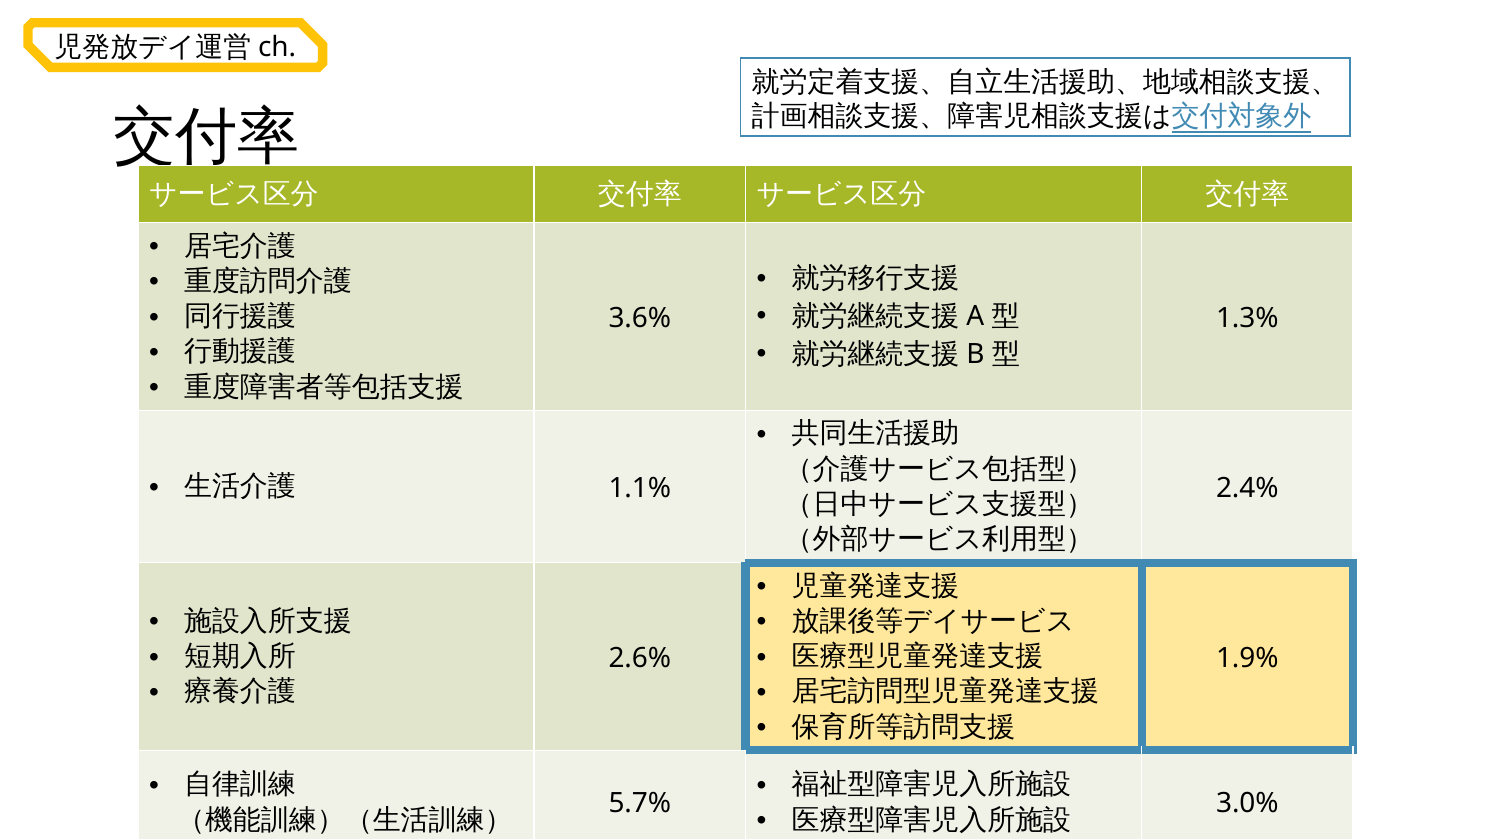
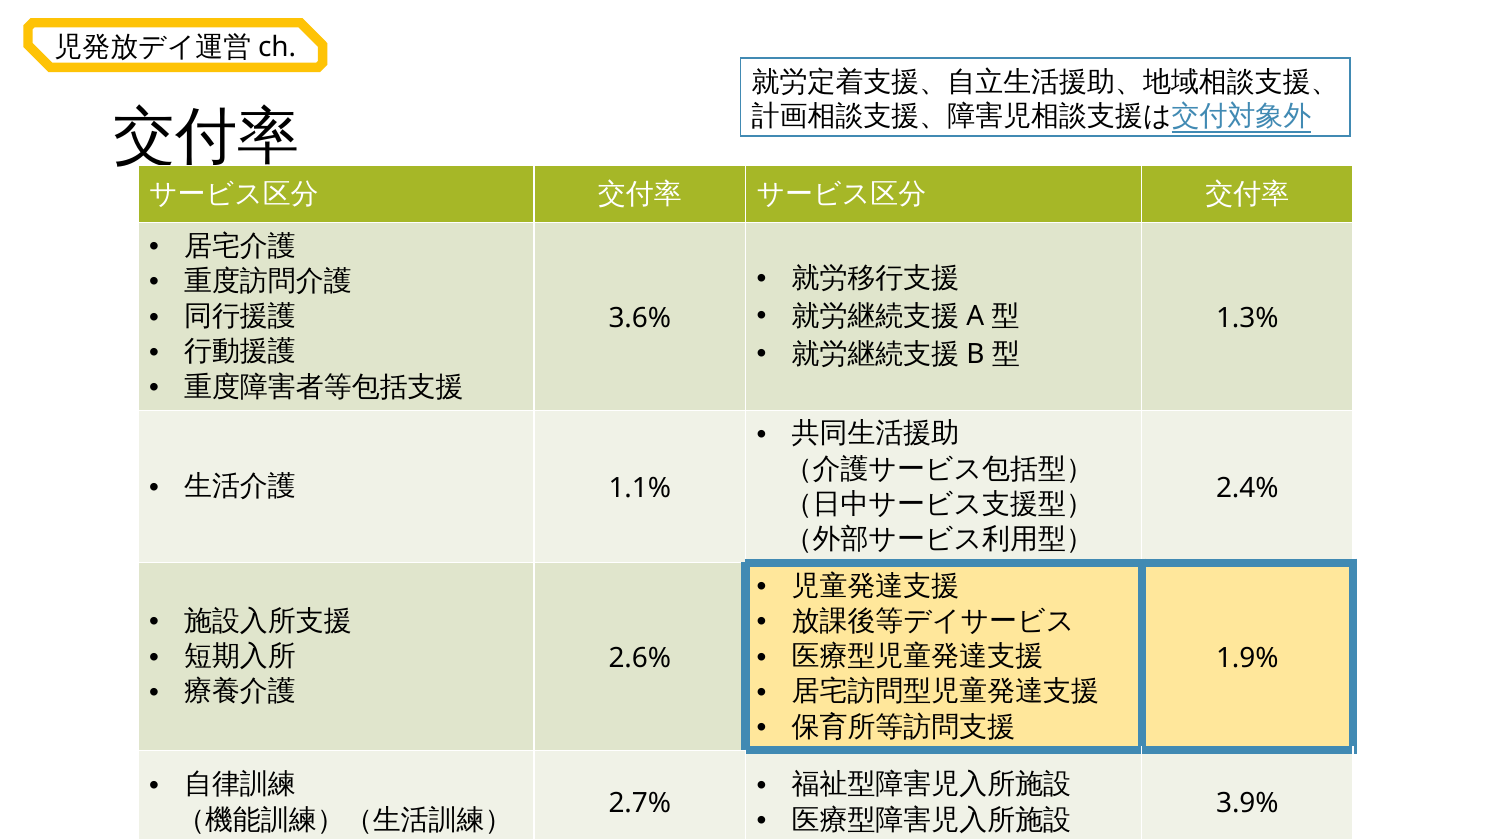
3.0%: 3.0% -> 3.9% (1247, 803)
5.7%: 5.7% -> 2.7% (640, 803)
